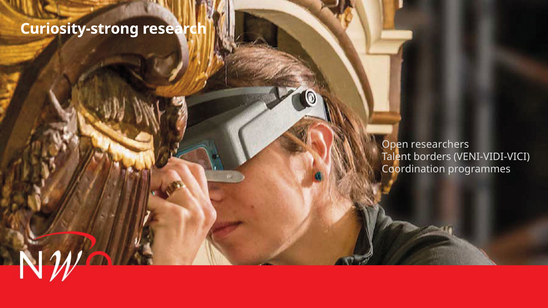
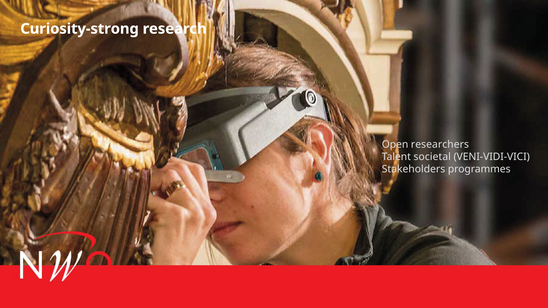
borders: borders -> societal (432, 157)
Coordination: Coordination -> Stakeholders (413, 169)
